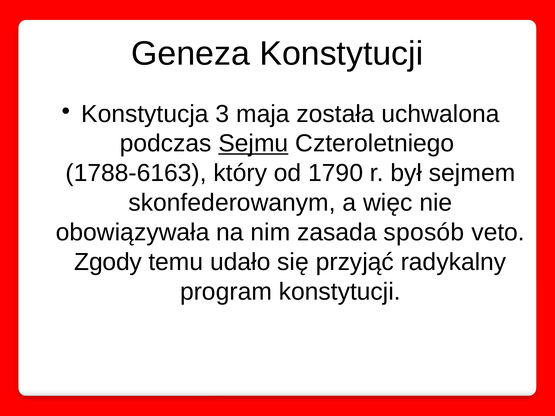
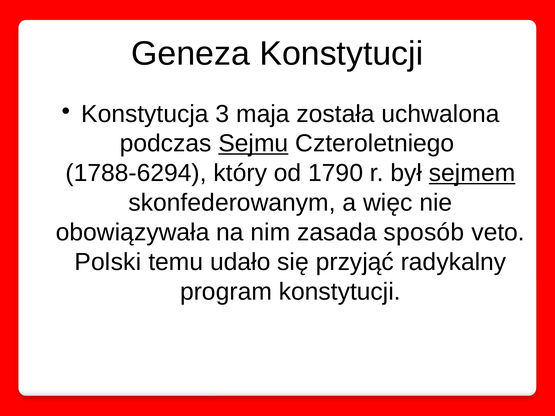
1788-6163: 1788-6163 -> 1788-6294 (136, 173)
sejmem underline: none -> present (472, 173)
Zgody: Zgody -> Polski (108, 262)
